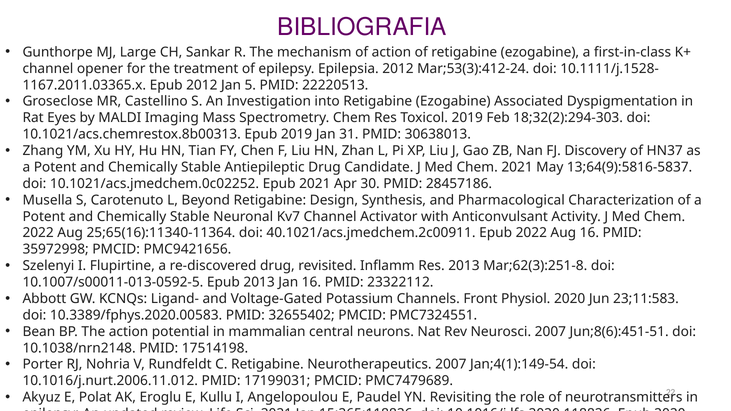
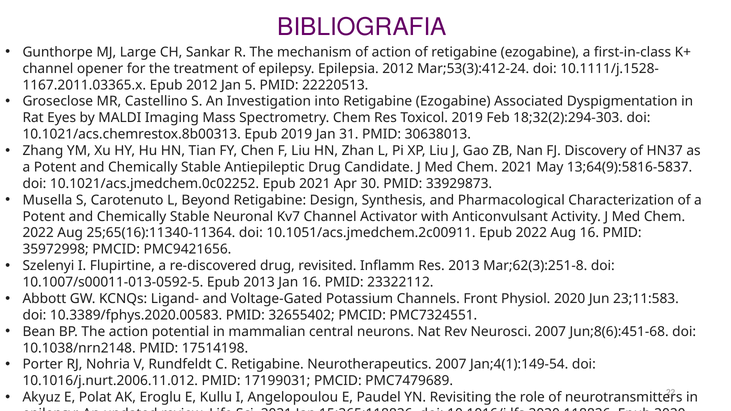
28457186: 28457186 -> 33929873 (459, 184)
40.1021/acs.jmedchem.2c00911: 40.1021/acs.jmedchem.2c00911 -> 10.1051/acs.jmedchem.2c00911 (371, 233)
Jun;8(6):451-51: Jun;8(6):451-51 -> Jun;8(6):451-68 (619, 332)
